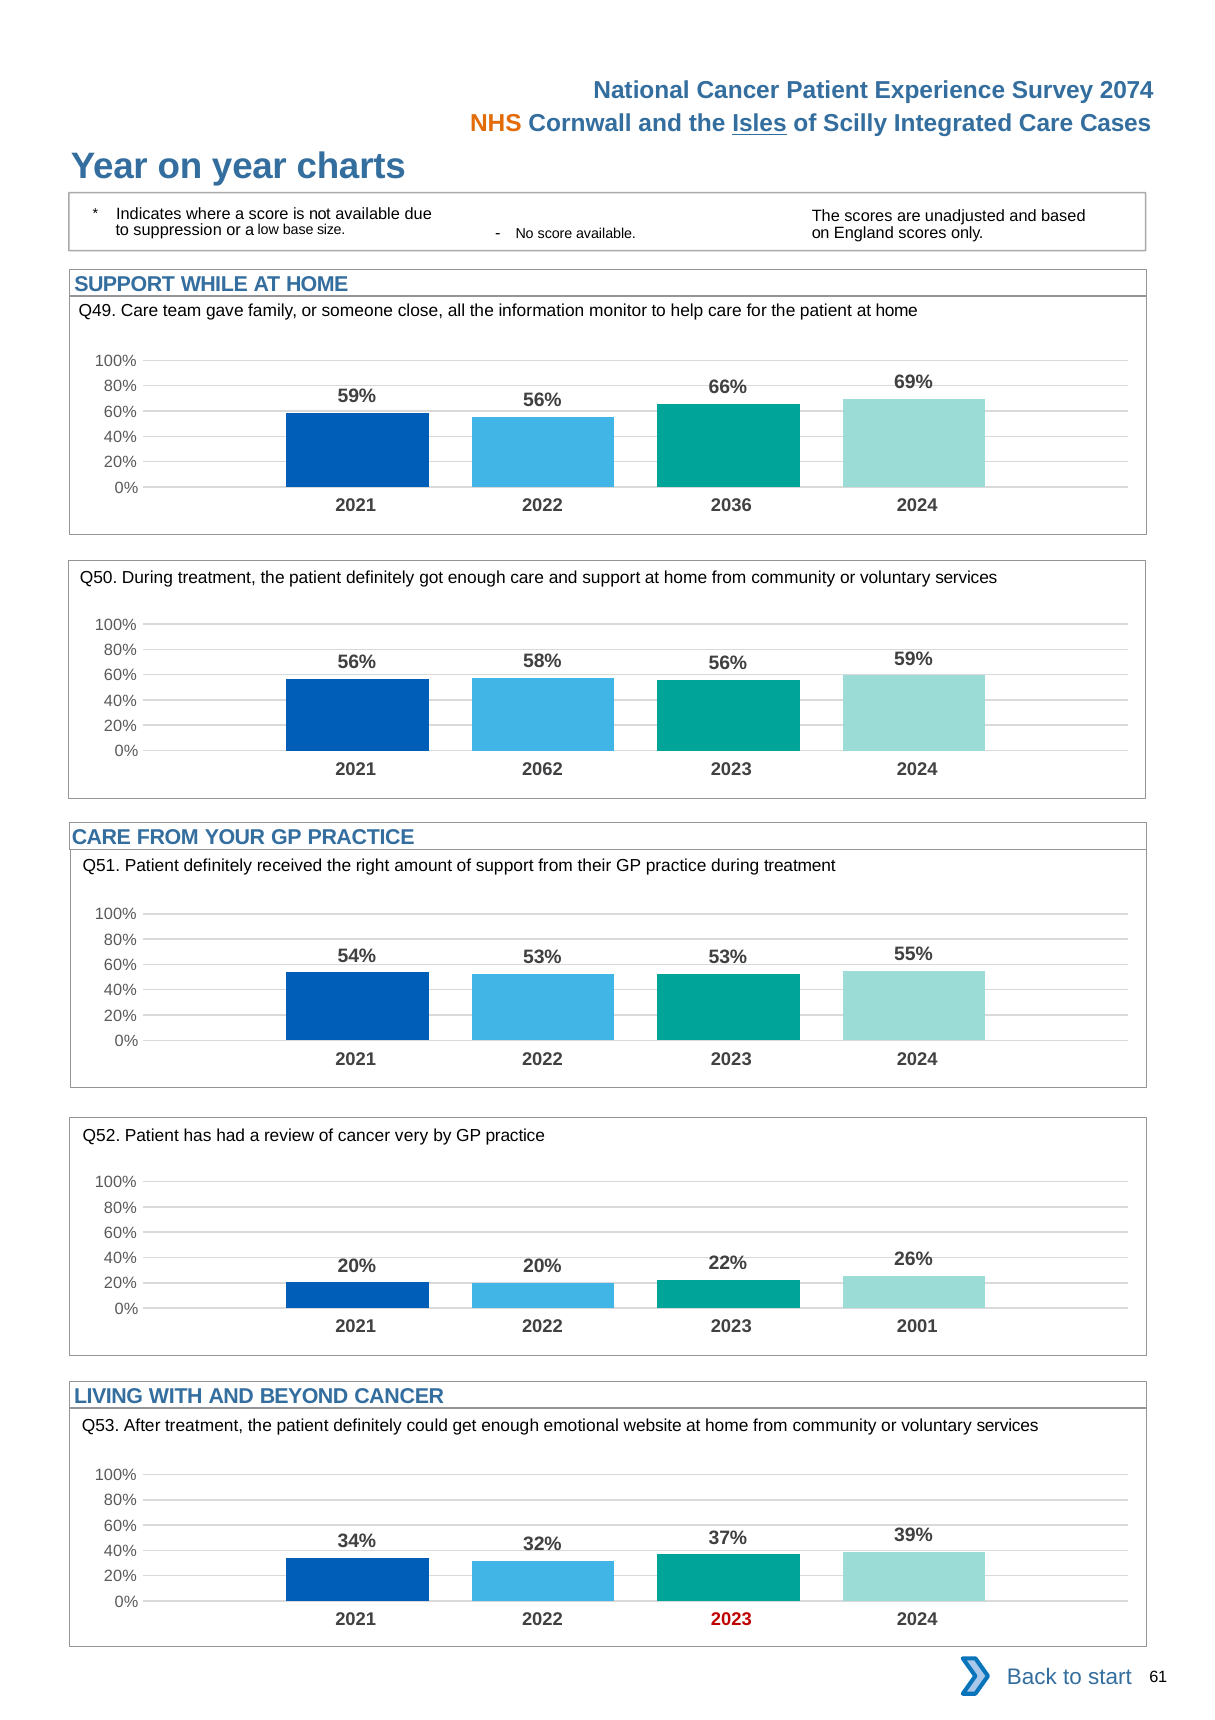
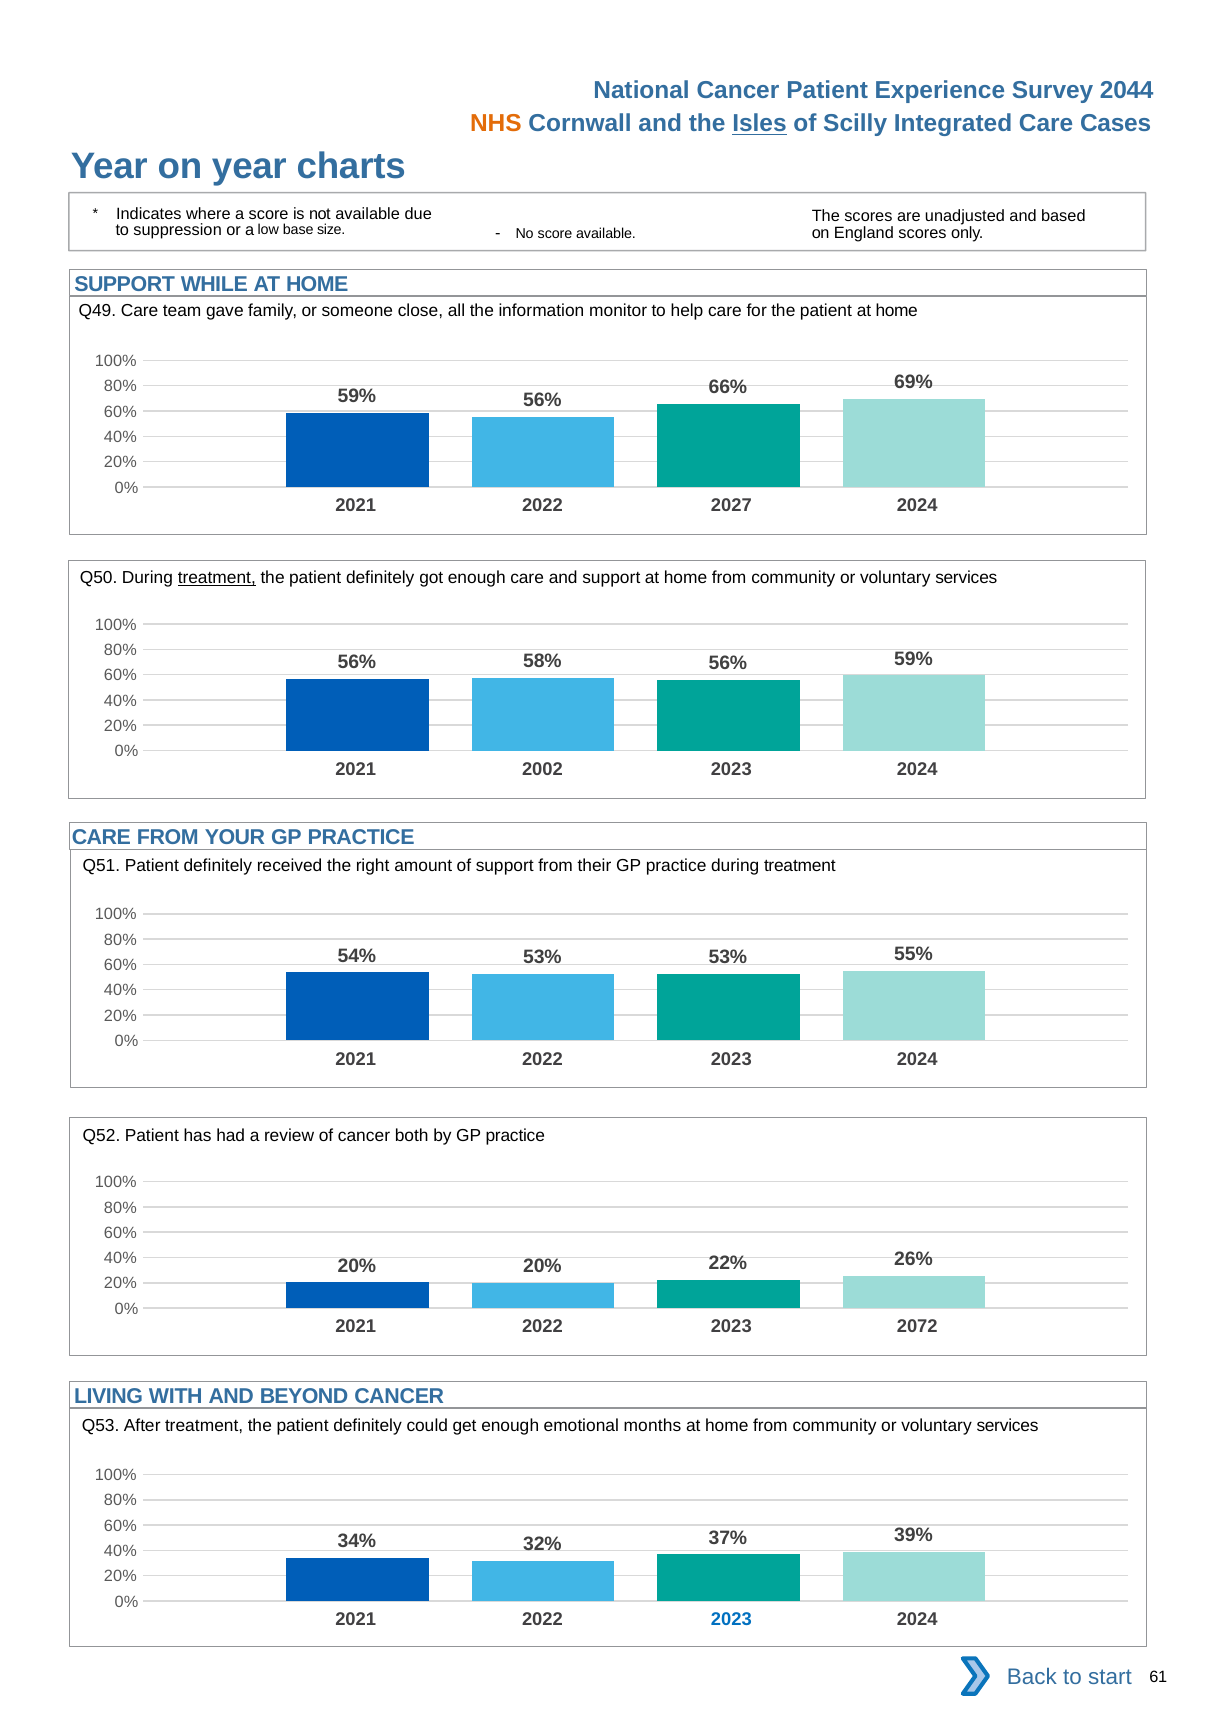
2074: 2074 -> 2044 (1127, 91)
2036: 2036 -> 2027 (731, 505)
treatment underline: none -> present (217, 577)
2062: 2062 -> 2002 (542, 769)
very: very -> both (412, 1135)
2001: 2001 -> 2072 (917, 1326)
website: website -> months (652, 1425)
2023 colour: red -> blue (731, 1619)
